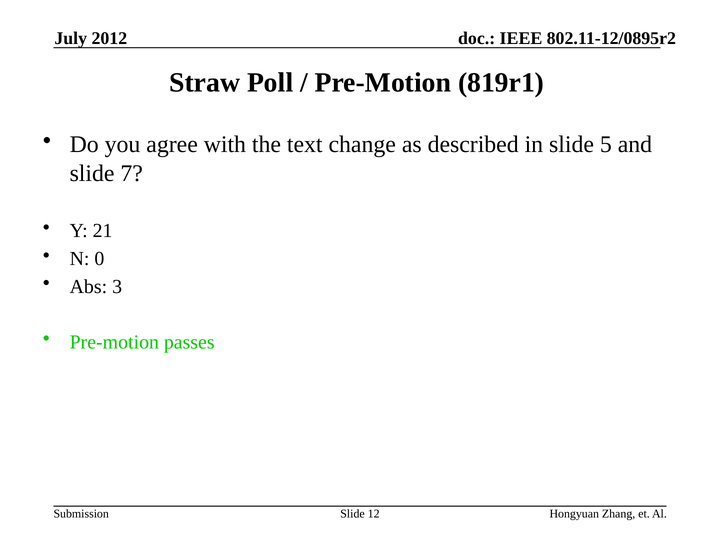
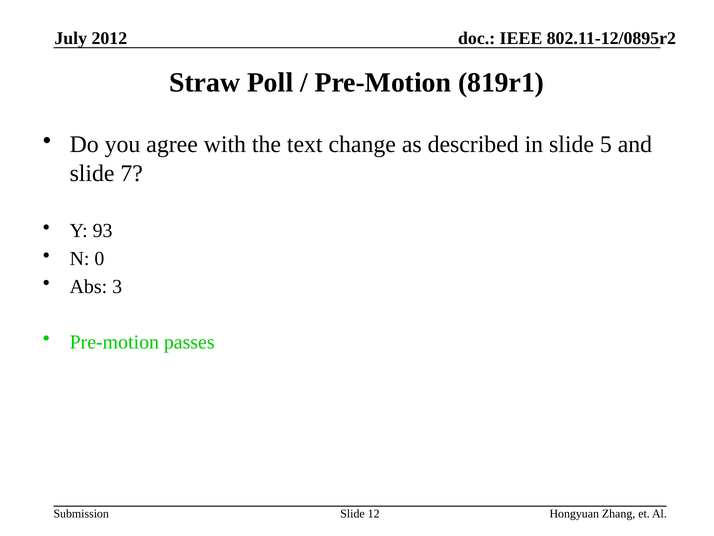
21: 21 -> 93 (103, 231)
